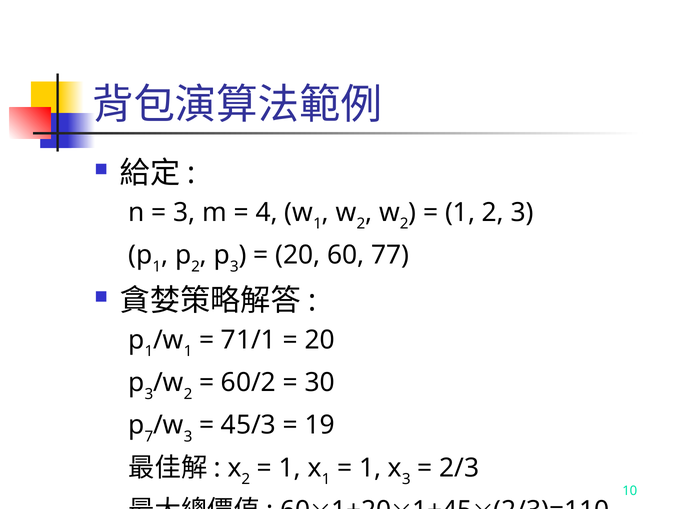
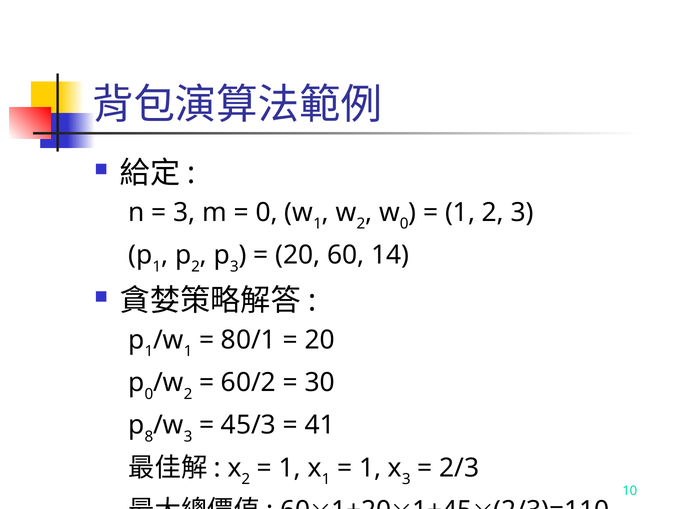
4: 4 -> 0 (267, 212)
2: 2 -> 0 (404, 224)
77: 77 -> 14 (390, 255)
71/1: 71/1 -> 80/1 (248, 340)
3: 3 -> 0 (149, 394)
7: 7 -> 8 (149, 436)
19: 19 -> 41 (320, 425)
